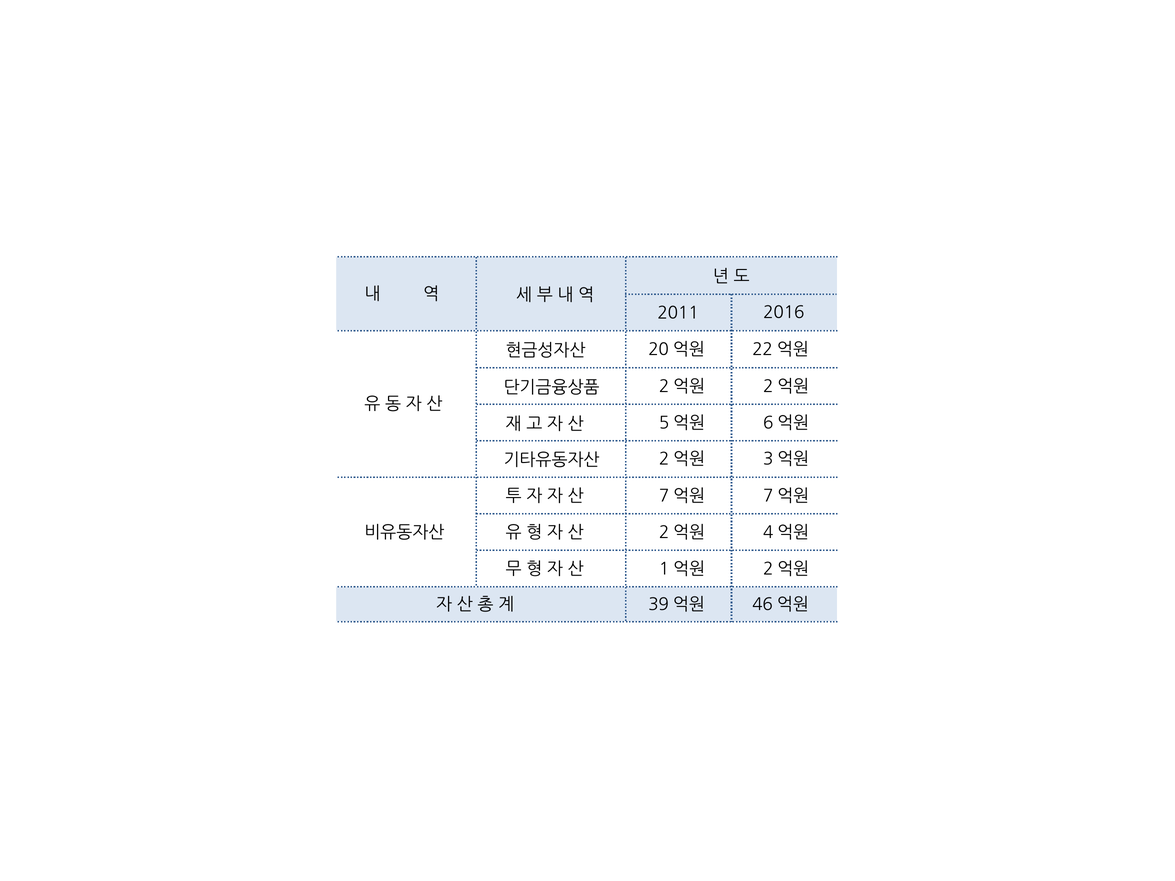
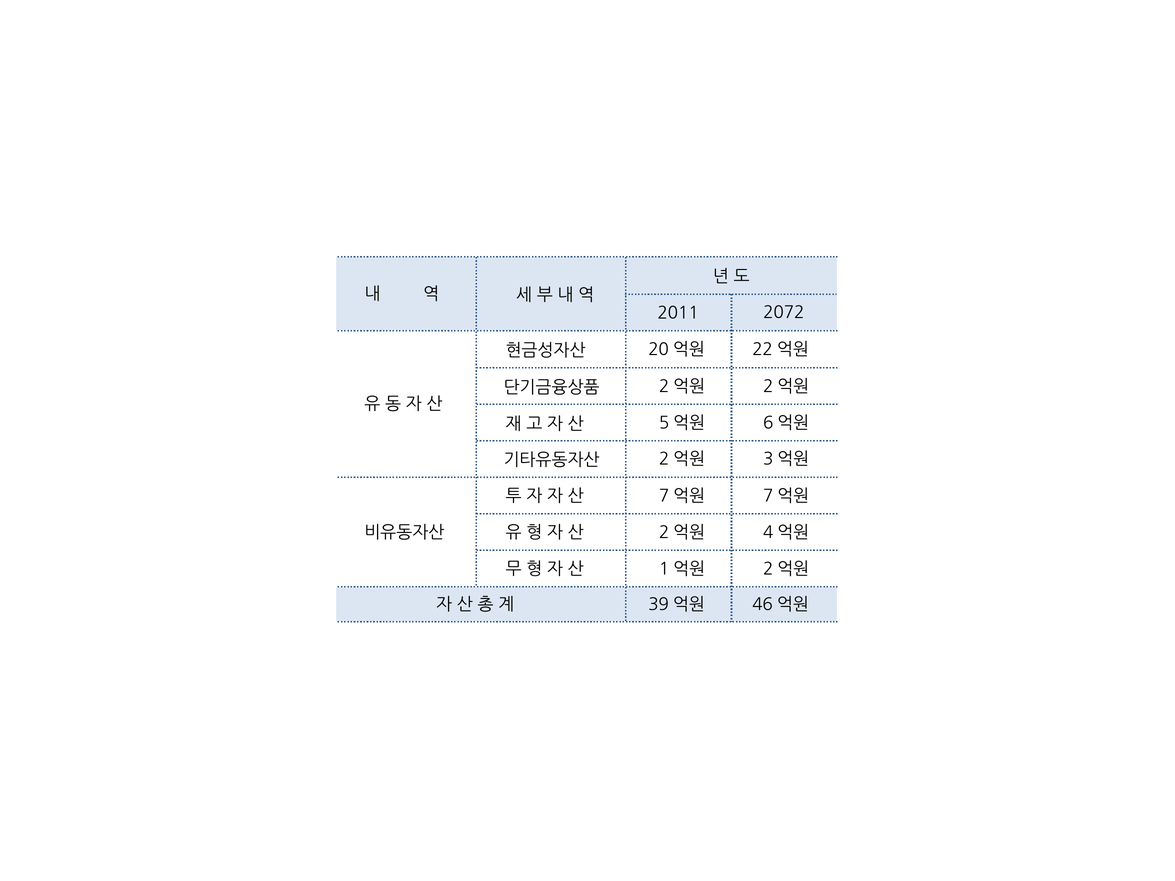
2016: 2016 -> 2072 (784, 313)
